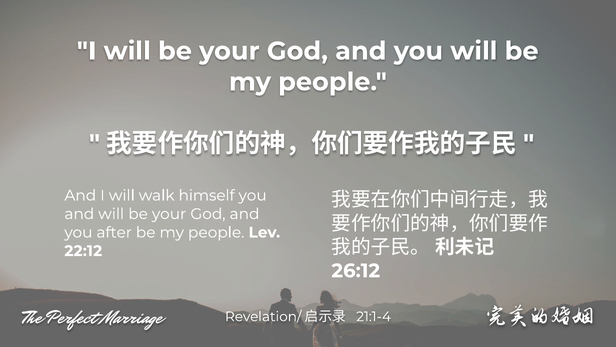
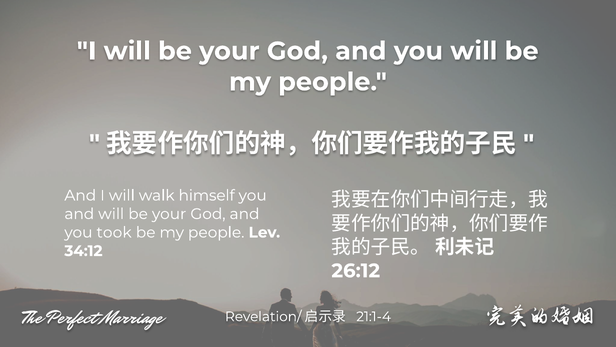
after: after -> took (114, 232)
22:12: 22:12 -> 34:12 (83, 251)
